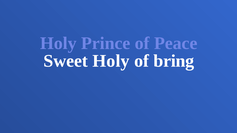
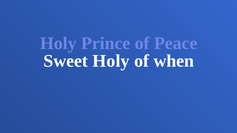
bring: bring -> when (174, 61)
